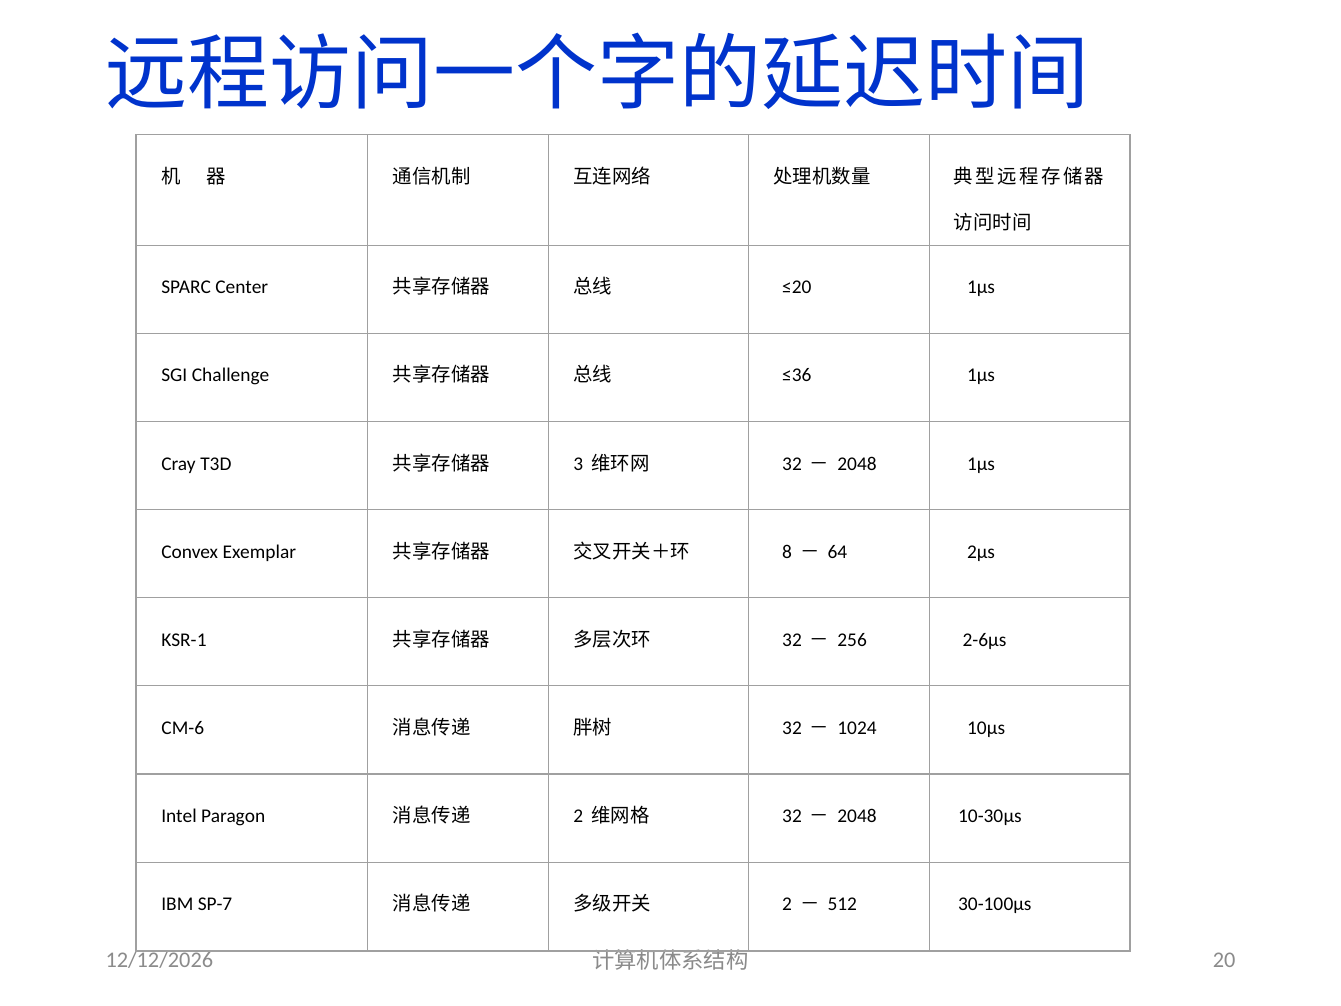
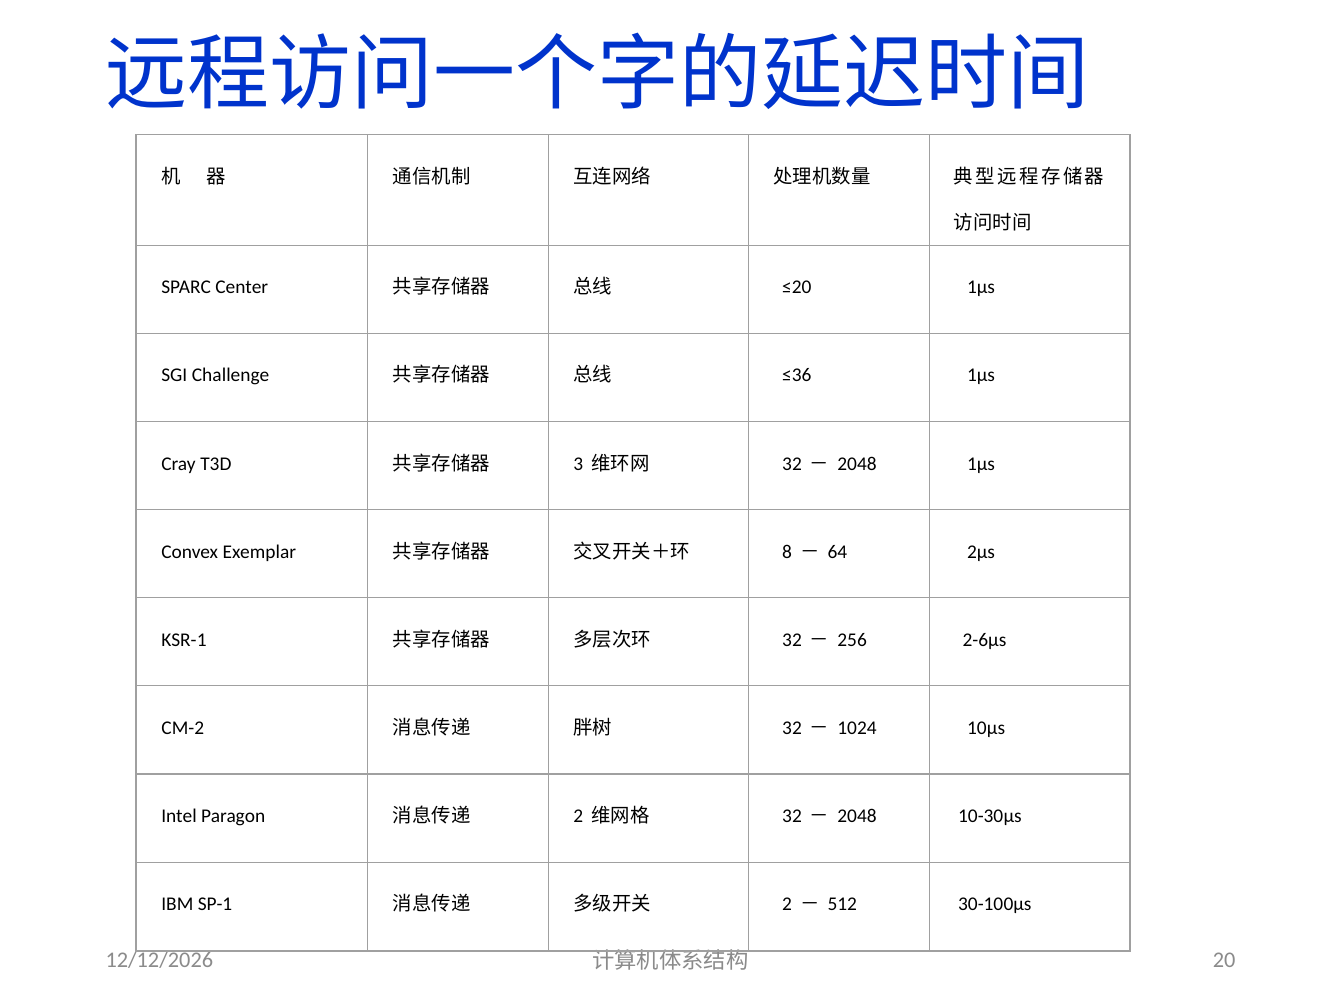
CM-6: CM-6 -> CM-2 (183, 728)
SP-7: SP-7 -> SP-1 (215, 904)
